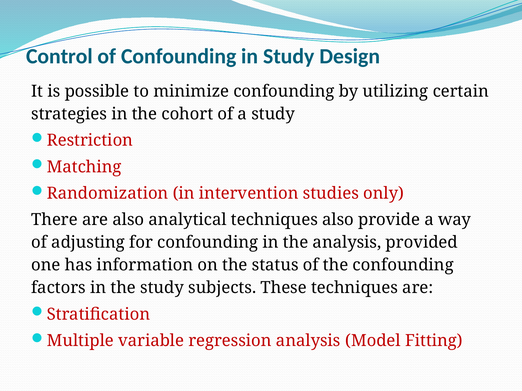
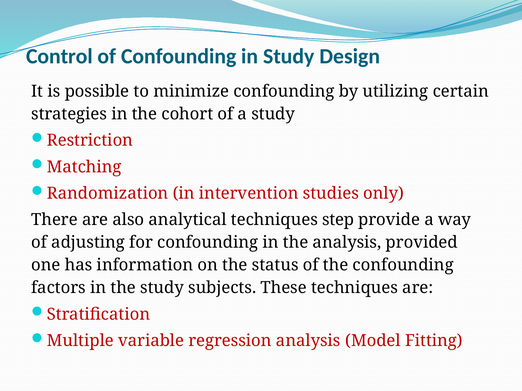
techniques also: also -> step (338, 220)
